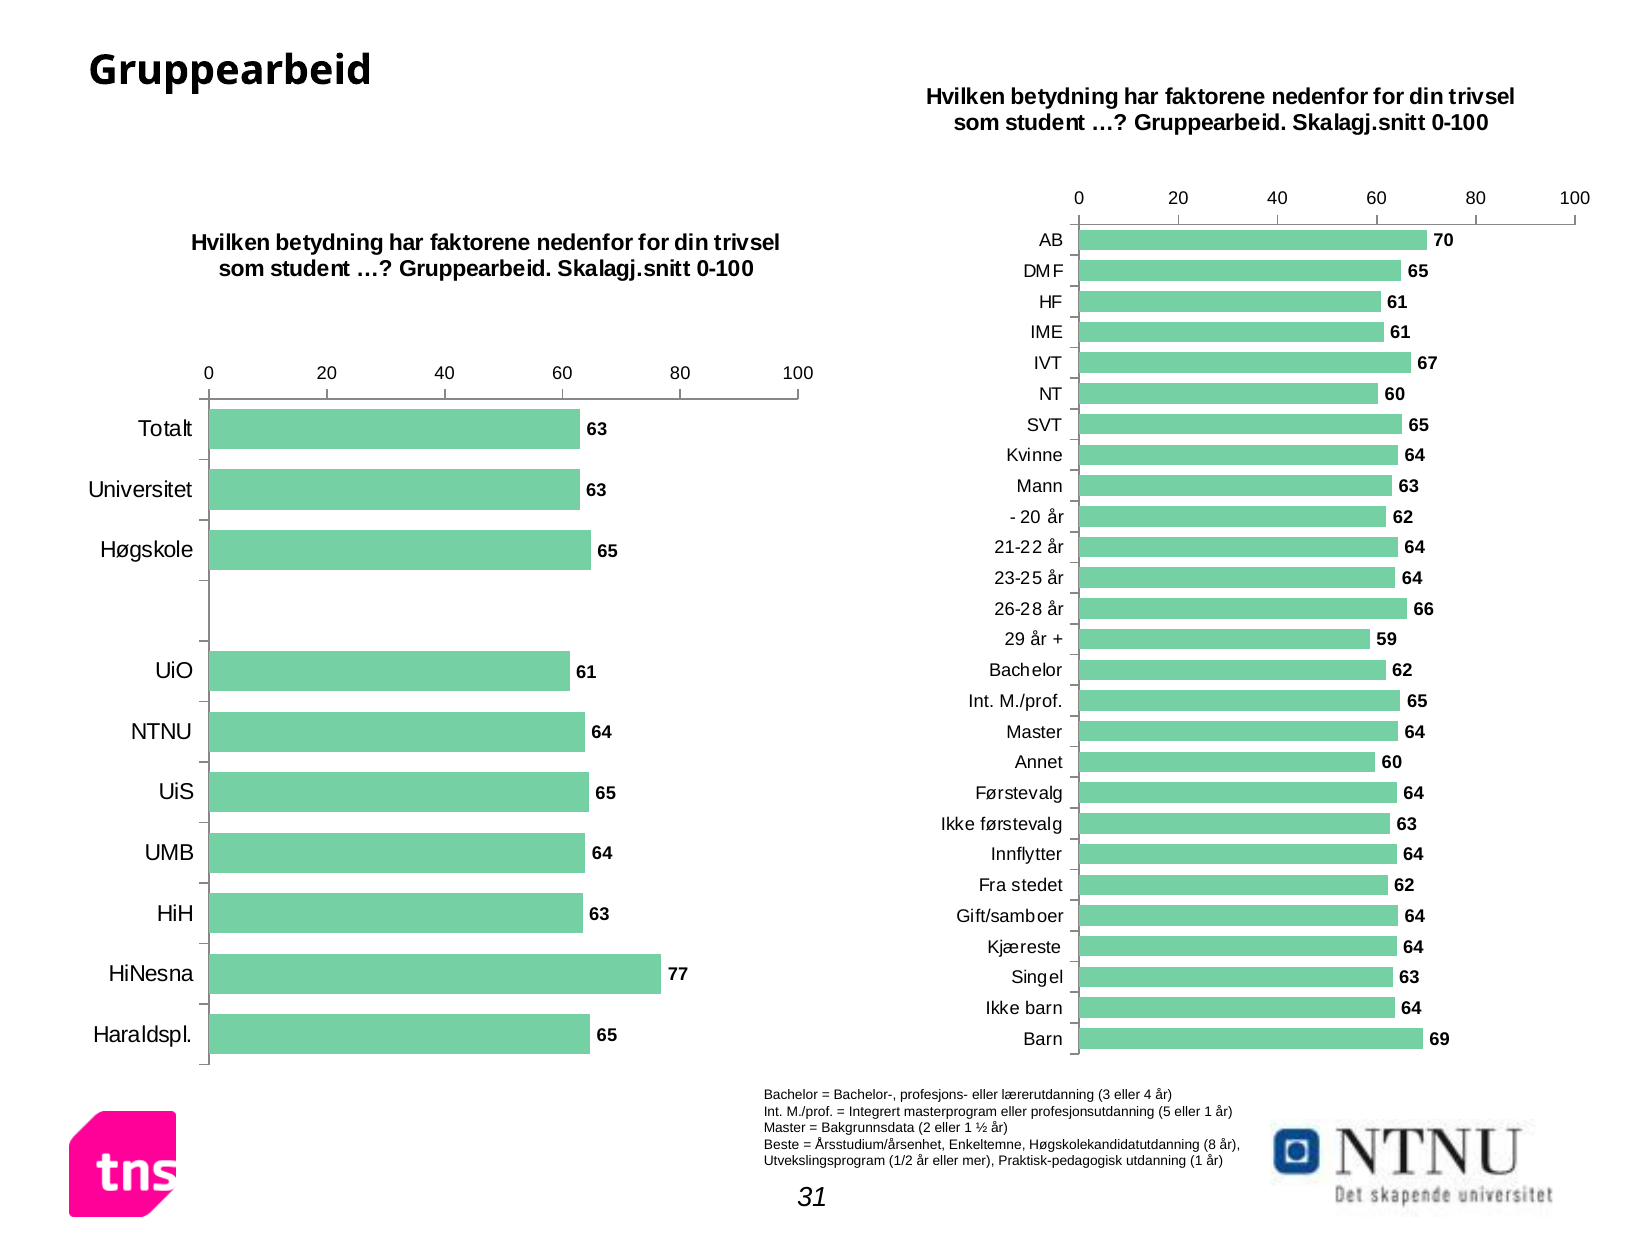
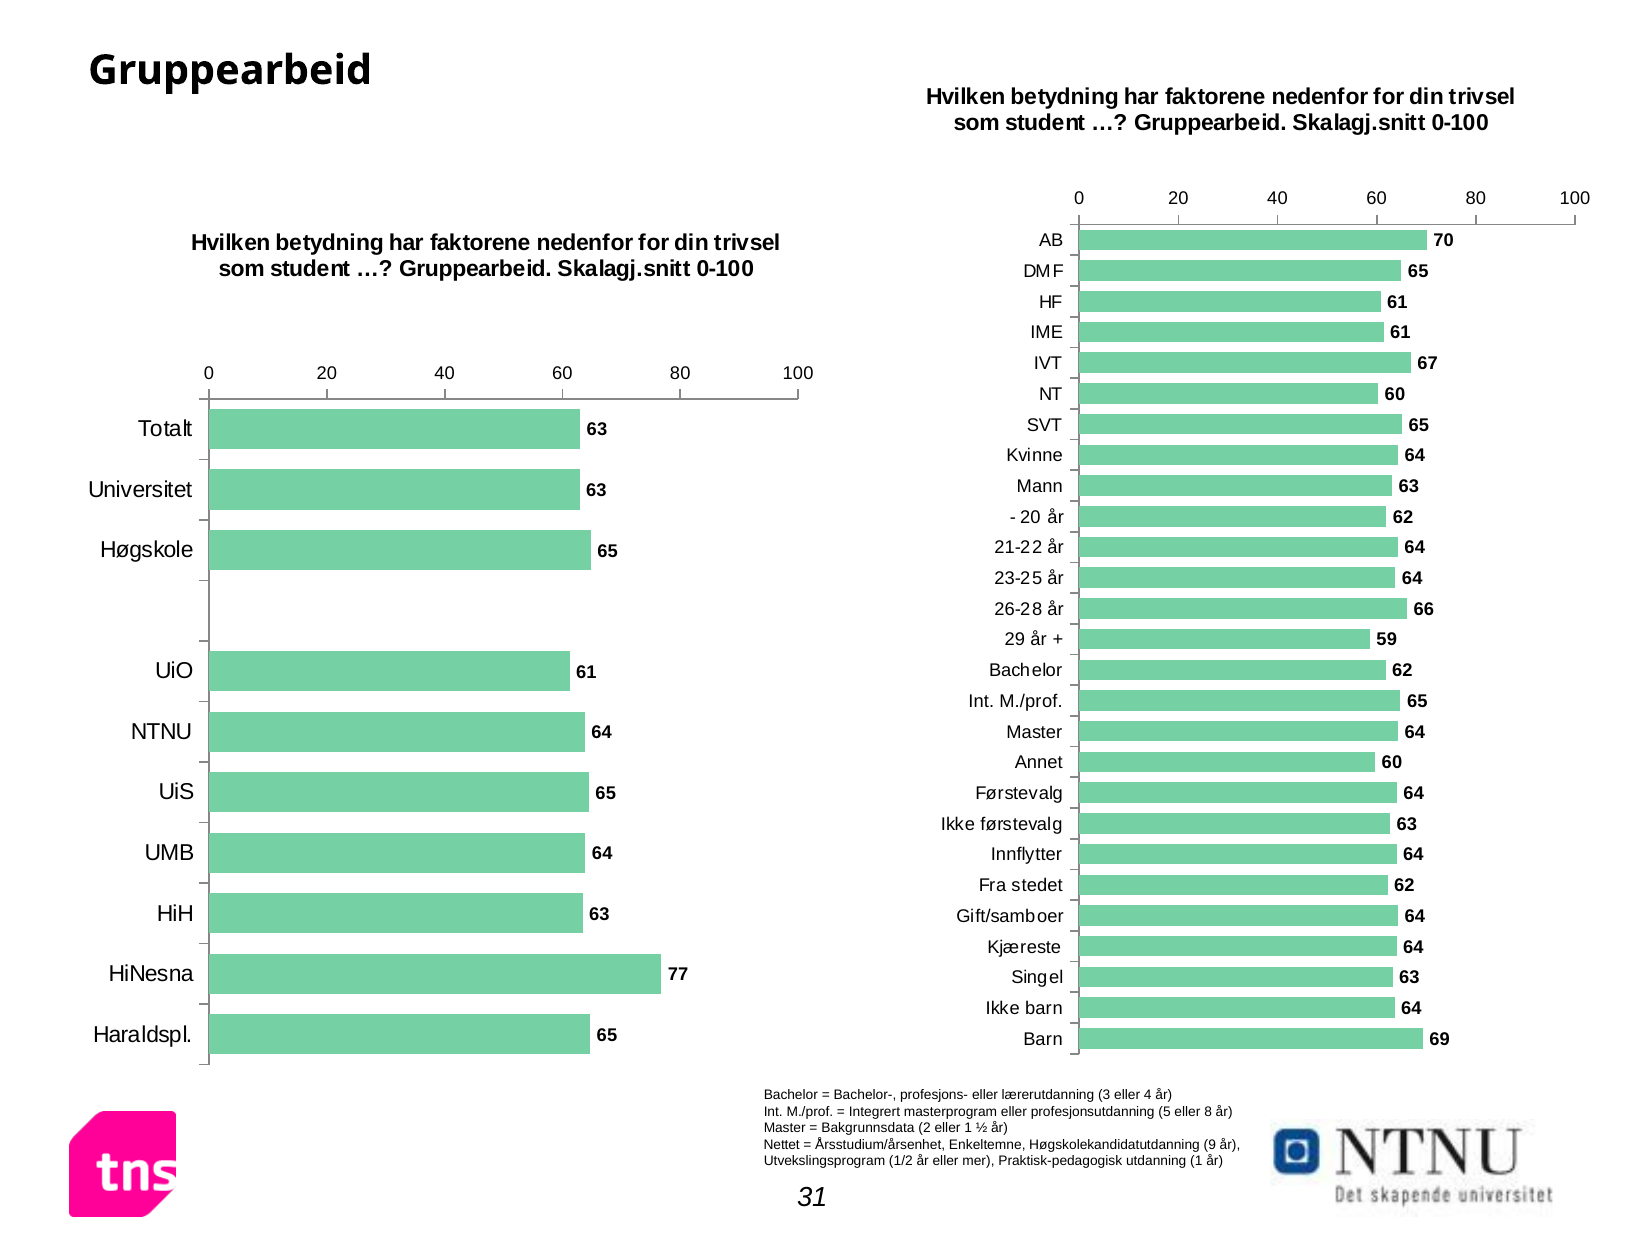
5 eller 1: 1 -> 8 (1208, 1112)
Beste: Beste -> Nettet (782, 1145)
8: 8 -> 9 (1210, 1145)
